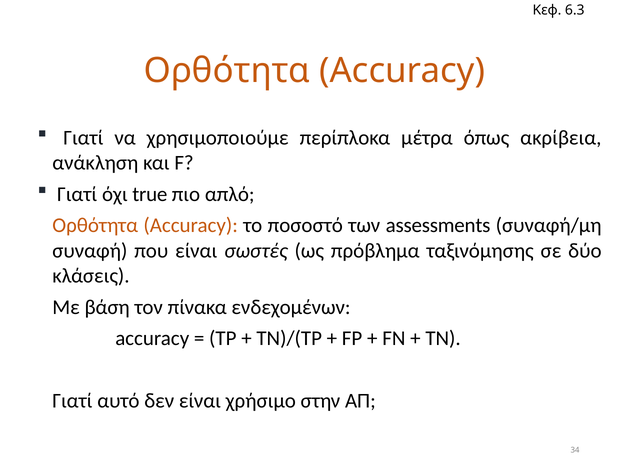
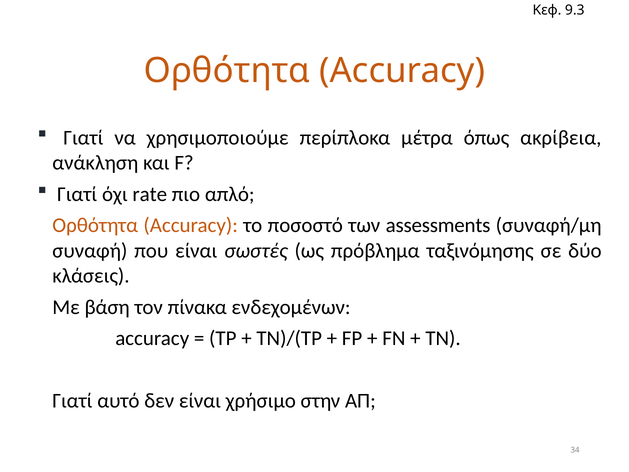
6.3: 6.3 -> 9.3 (575, 10)
true: true -> rate (150, 194)
